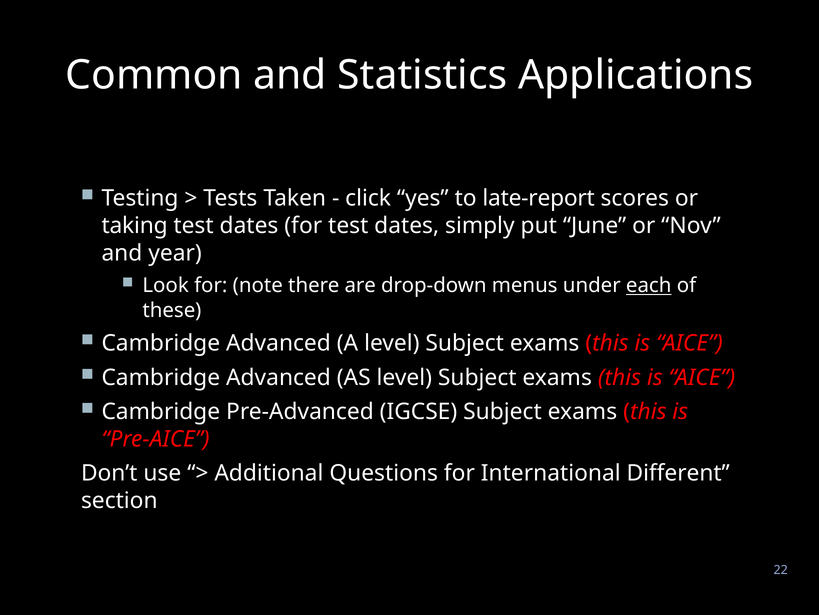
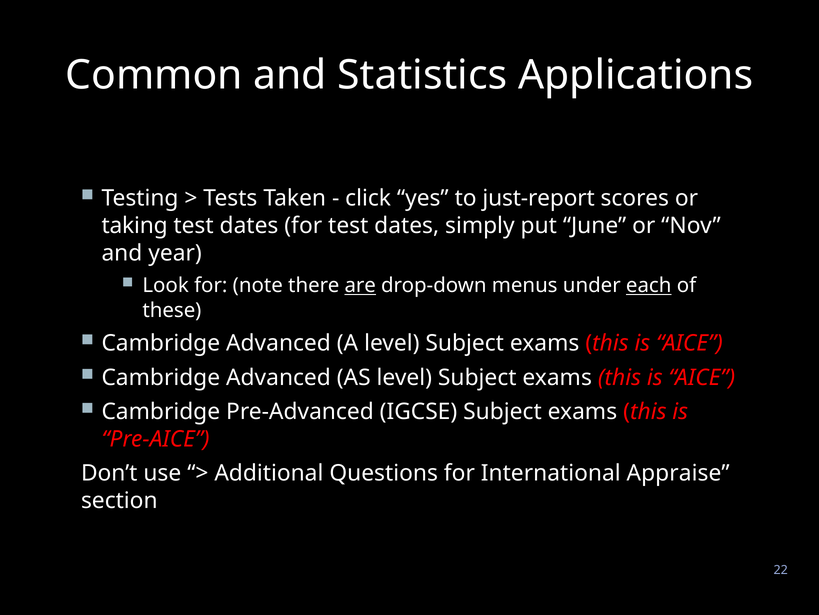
late-report: late-report -> just-report (539, 198)
are underline: none -> present (360, 285)
Different: Different -> Appraise (678, 473)
